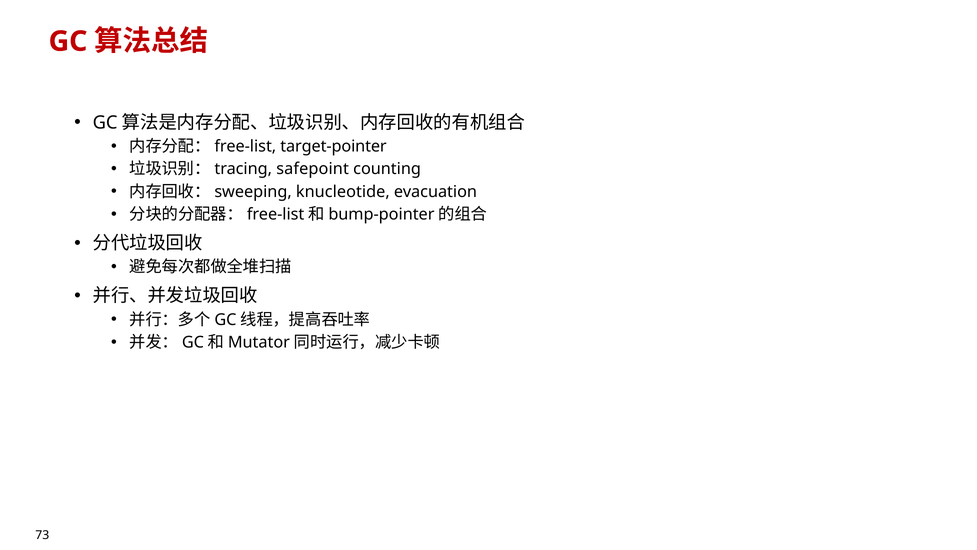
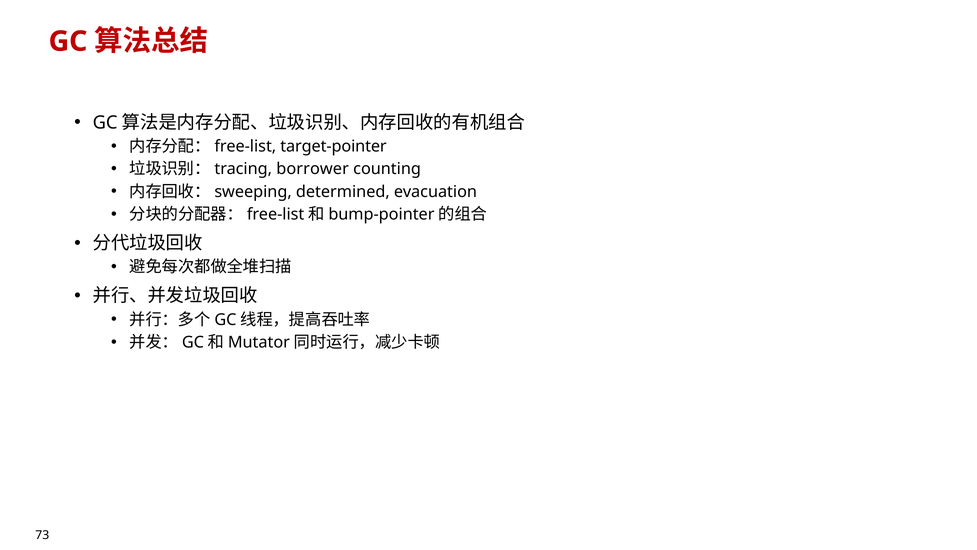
safepoint: safepoint -> borrower (313, 169)
knucleotide: knucleotide -> determined (343, 192)
